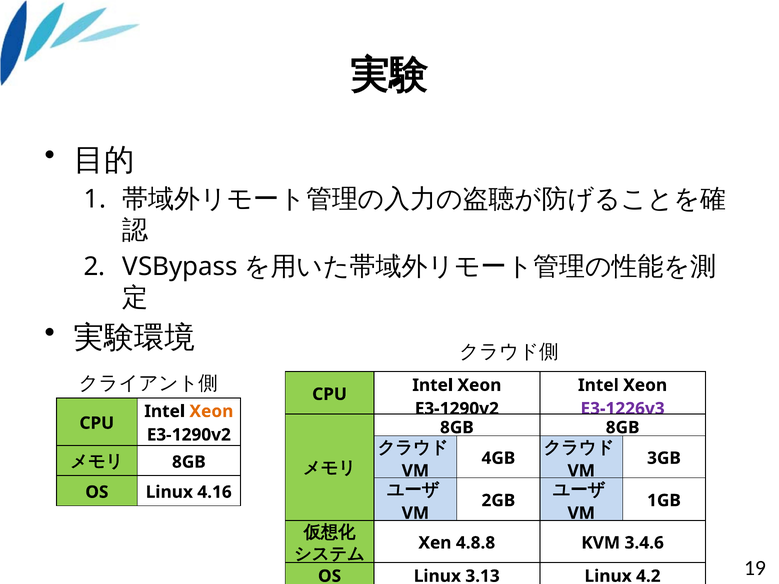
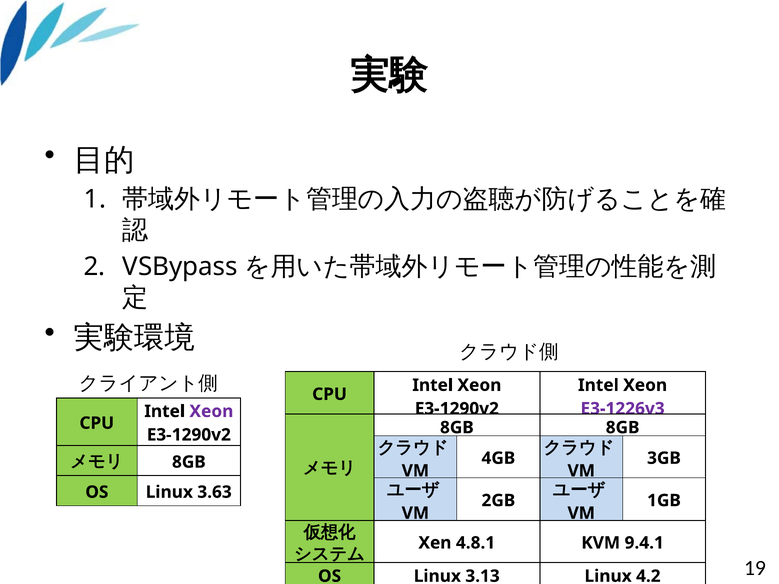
Xeon colour: orange -> purple (211, 412)
4.16: 4.16 -> 3.63 (215, 492)
4.8.8: 4.8.8 -> 4.8.1 (476, 543)
3.4.6: 3.4.6 -> 9.4.1 (644, 543)
